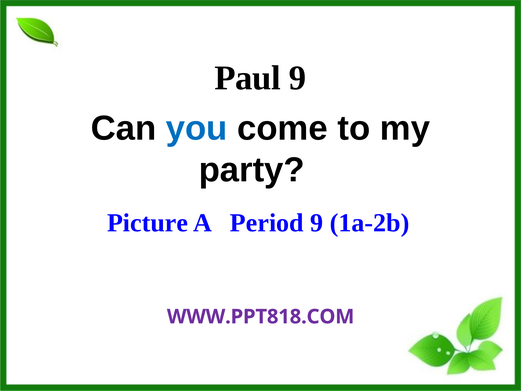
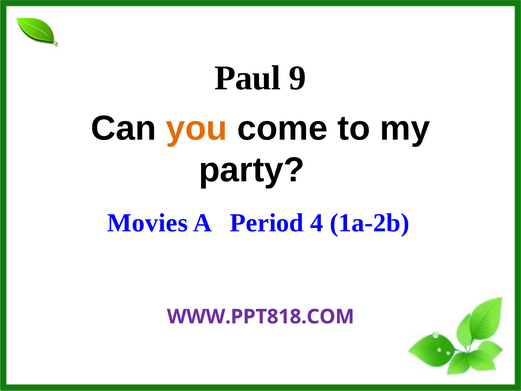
you colour: blue -> orange (197, 128)
Picture: Picture -> Movies (147, 223)
Period 9: 9 -> 4 (317, 223)
